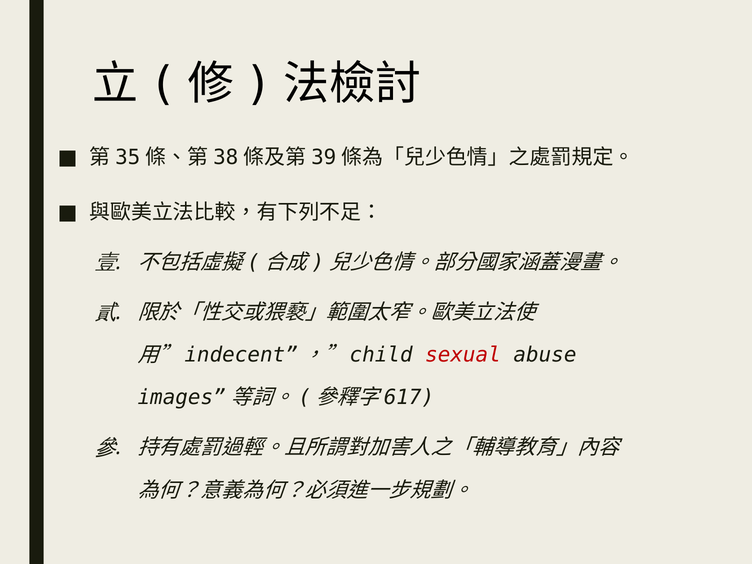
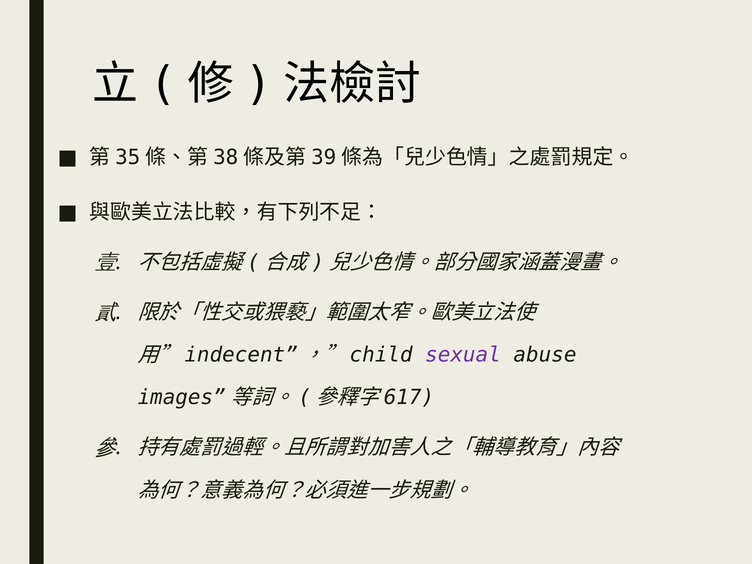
sexual colour: red -> purple (463, 355)
